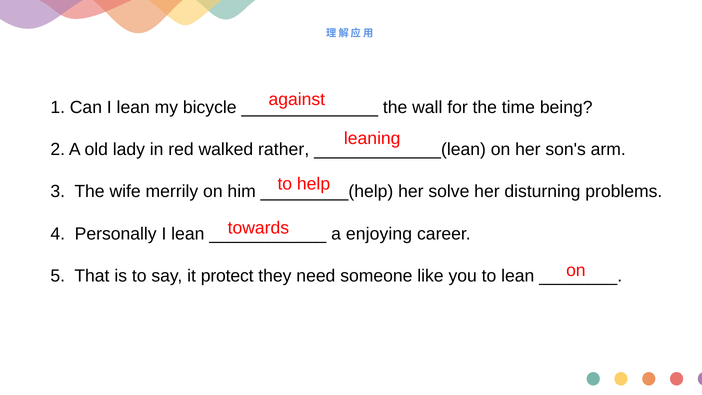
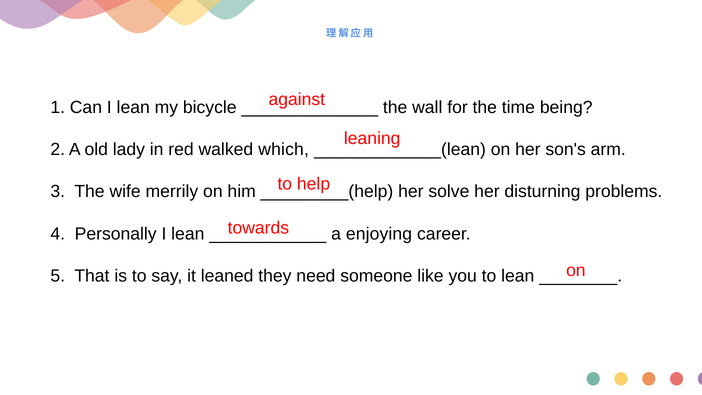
rather: rather -> which (284, 150)
protect: protect -> leaned (227, 276)
